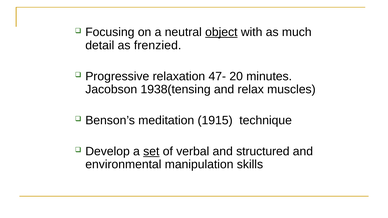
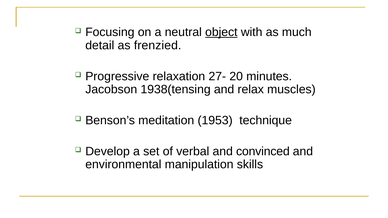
47-: 47- -> 27- (217, 76)
1915: 1915 -> 1953 (215, 121)
set underline: present -> none (151, 152)
structured: structured -> convinced (263, 152)
